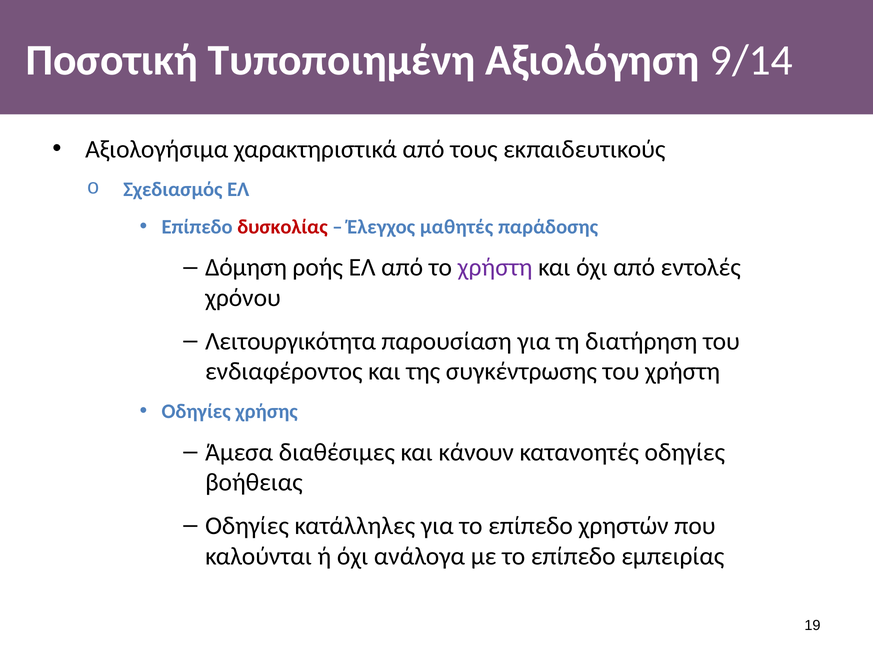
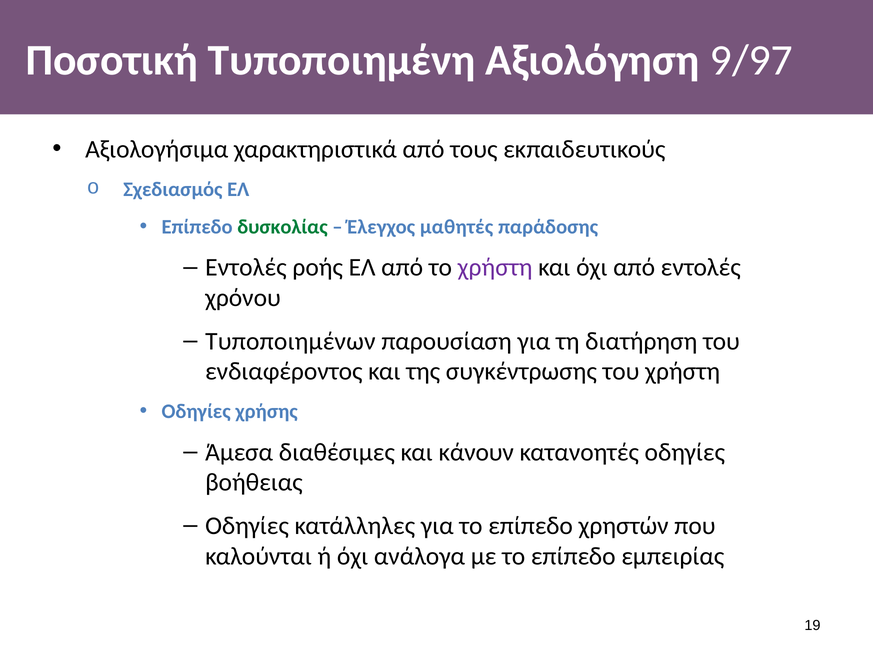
9/14: 9/14 -> 9/97 (751, 60)
δυσκολίας colour: red -> green (282, 227)
Δόμηση: Δόμηση -> Εντολές (246, 267)
Λειτουργικότητα: Λειτουργικότητα -> Τυποποιημένων (290, 341)
